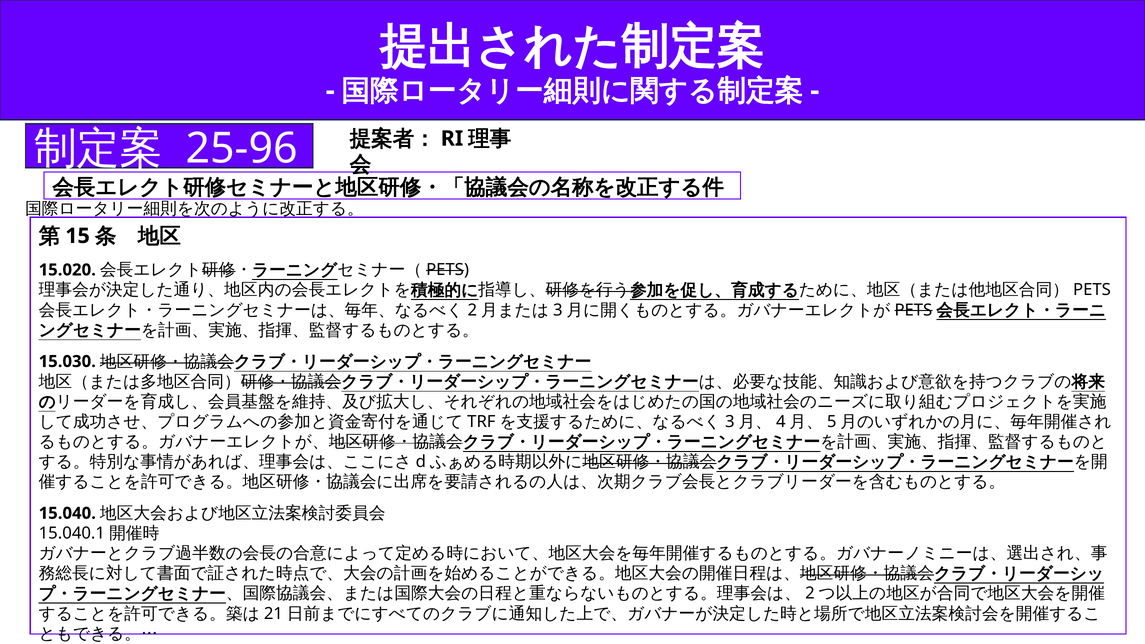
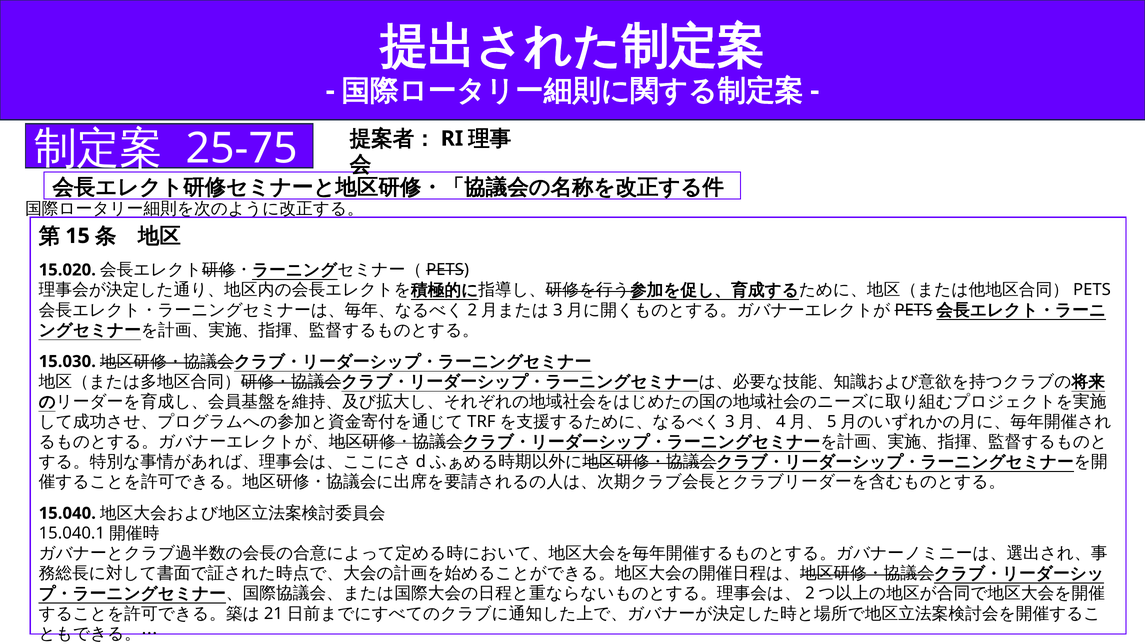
25-96: 25-96 -> 25-75 (242, 149)
